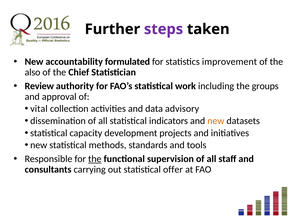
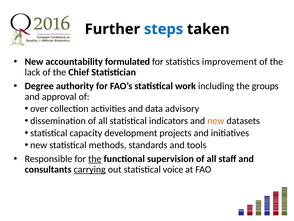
steps colour: purple -> blue (164, 29)
also: also -> lack (32, 72)
Review: Review -> Degree (39, 86)
vital: vital -> over (39, 108)
carrying underline: none -> present (90, 169)
offer: offer -> voice (173, 169)
